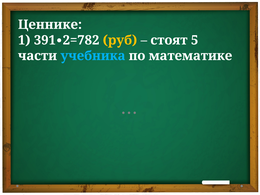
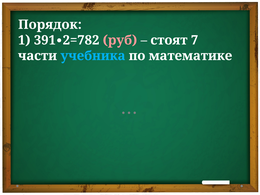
Ценнике: Ценнике -> Порядок (50, 25)
руб colour: yellow -> pink (120, 40)
5: 5 -> 7 (195, 40)
